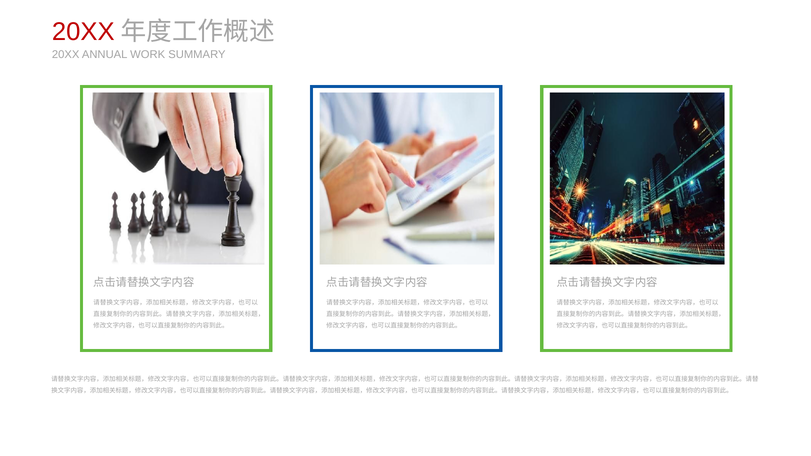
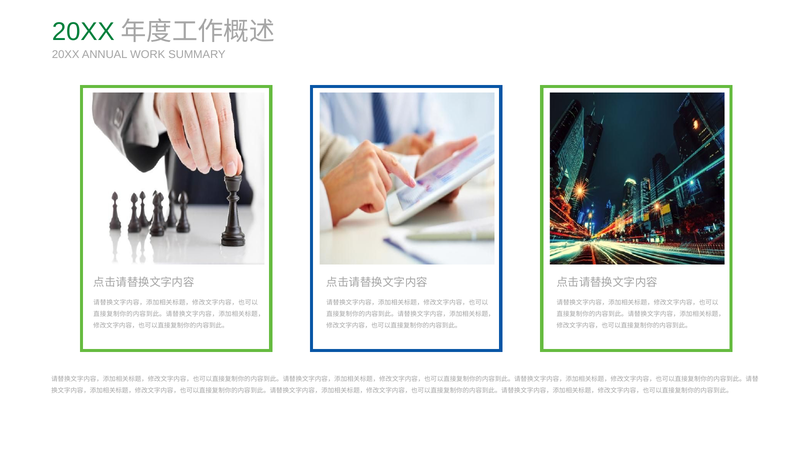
20XX colour: red -> green (83, 32)
